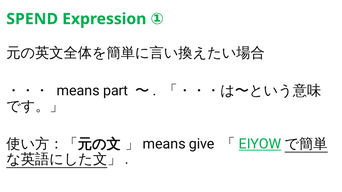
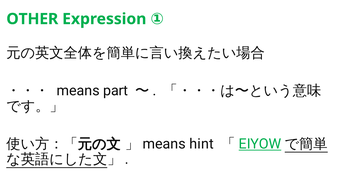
SPEND: SPEND -> OTHER (32, 19)
give: give -> hint (202, 144)
